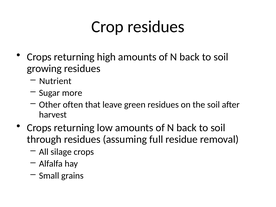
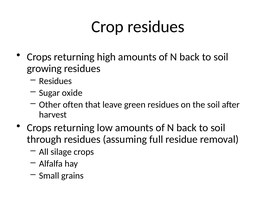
Nutrient: Nutrient -> Residues (55, 81)
more: more -> oxide (72, 93)
